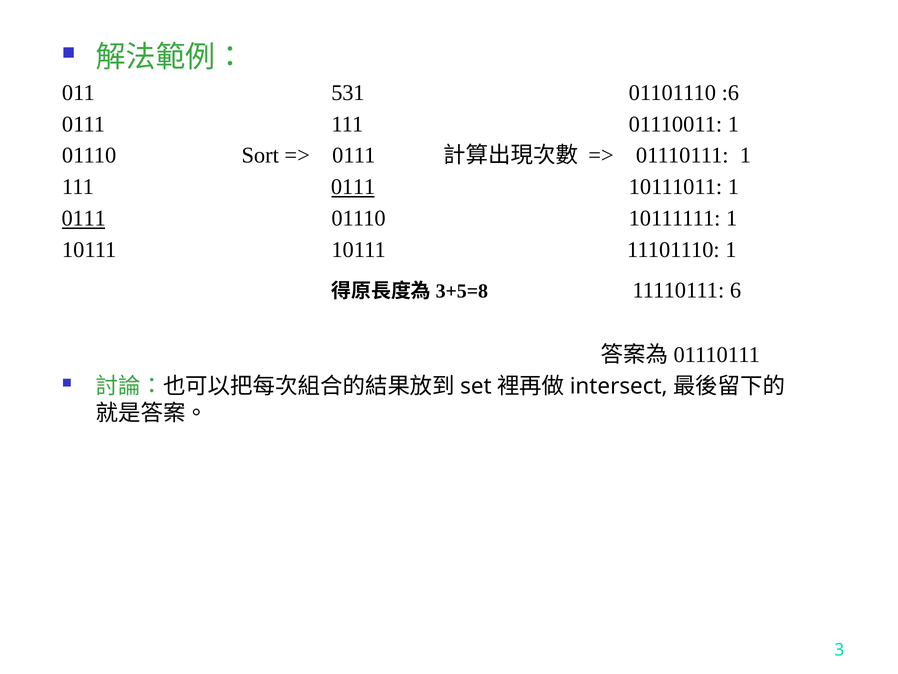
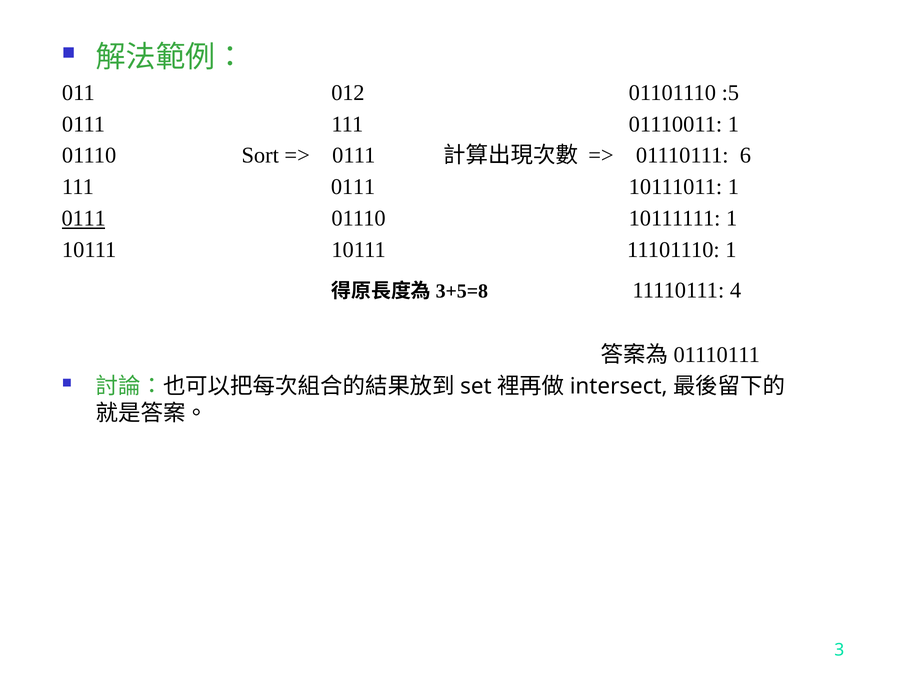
531: 531 -> 012 (348, 93)
:6: :6 -> :5 (730, 93)
01110111 1: 1 -> 6 (745, 155)
0111 underline: present -> none (353, 187)
6: 6 -> 4 (735, 290)
